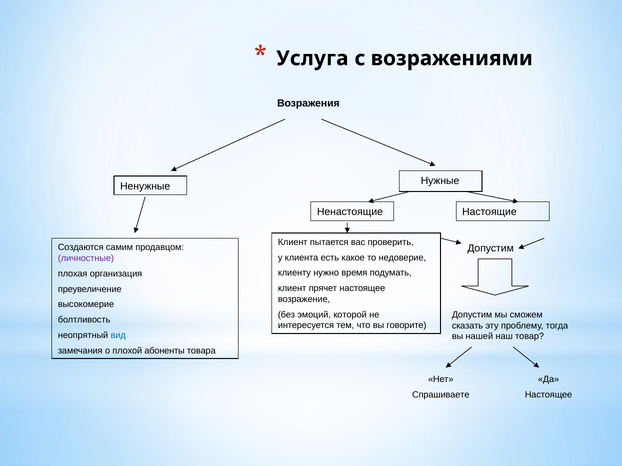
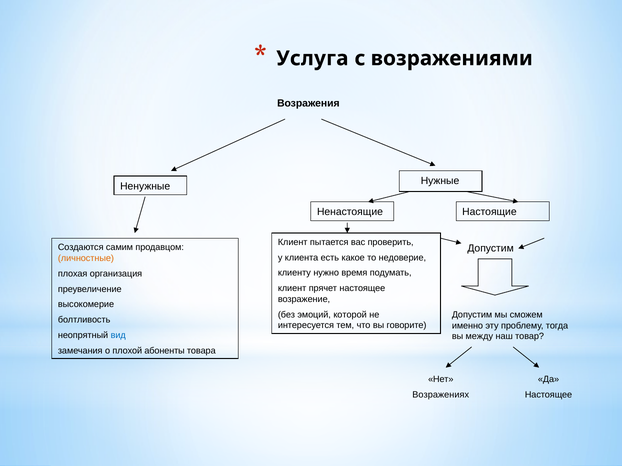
личностные colour: purple -> orange (86, 259)
сказать: сказать -> именно (467, 326)
нашей: нашей -> между (479, 337)
Спрашиваете: Спрашиваете -> Возражениях (441, 395)
